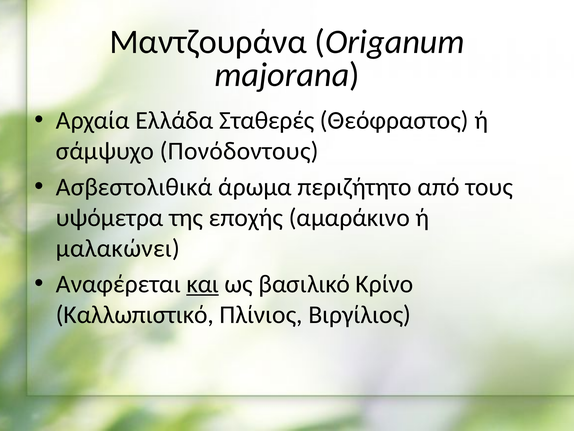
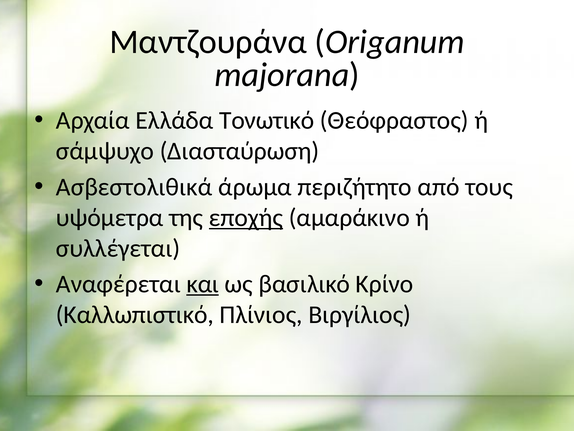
Σταθερές: Σταθερές -> Τονωτικό (267, 120)
Πονόδοντους: Πονόδοντους -> Διασταύρωση (239, 151)
εποχής underline: none -> present (246, 217)
μαλακώνει: μαλακώνει -> συλλέγεται (118, 248)
